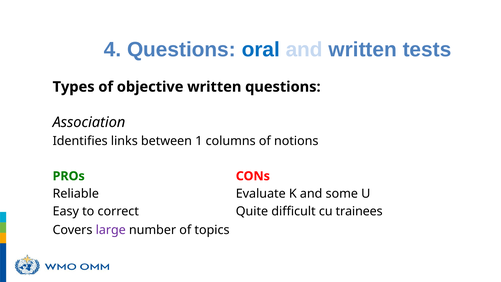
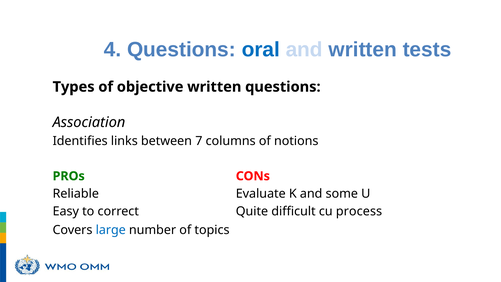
1: 1 -> 7 (199, 141)
trainees: trainees -> process (359, 211)
large colour: purple -> blue (111, 230)
